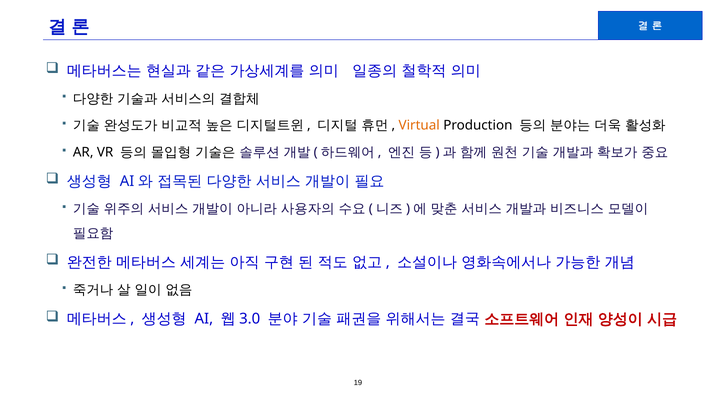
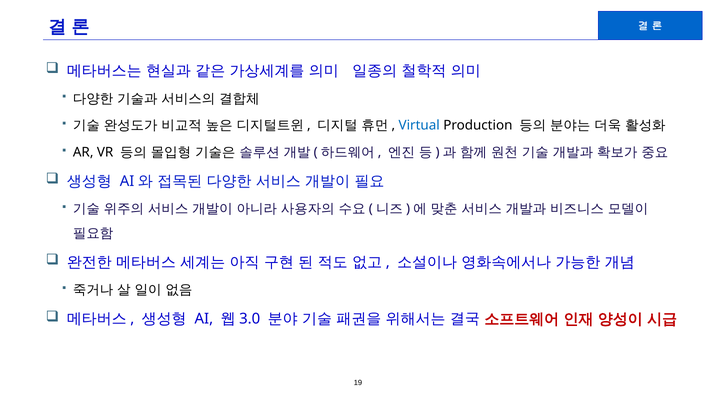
Virtual colour: orange -> blue (419, 125)
